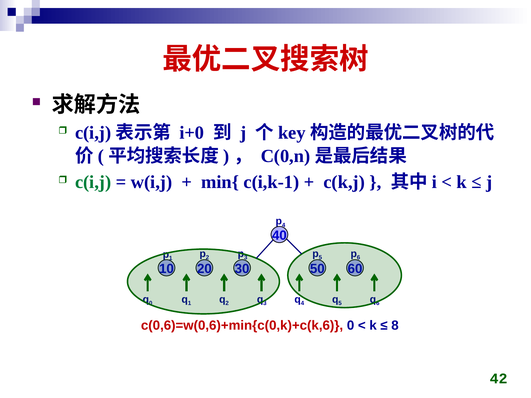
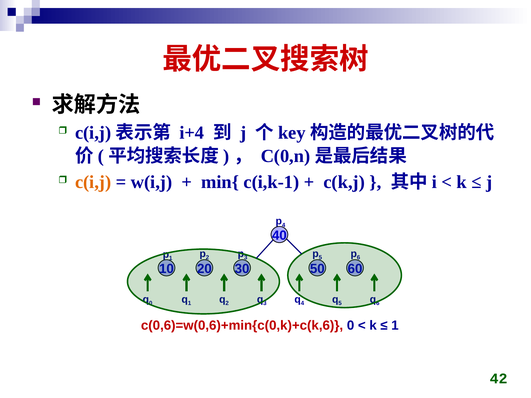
i+0: i+0 -> i+4 (192, 133)
c(i,j colour: green -> orange (93, 182)
8: 8 -> 1 (395, 326)
